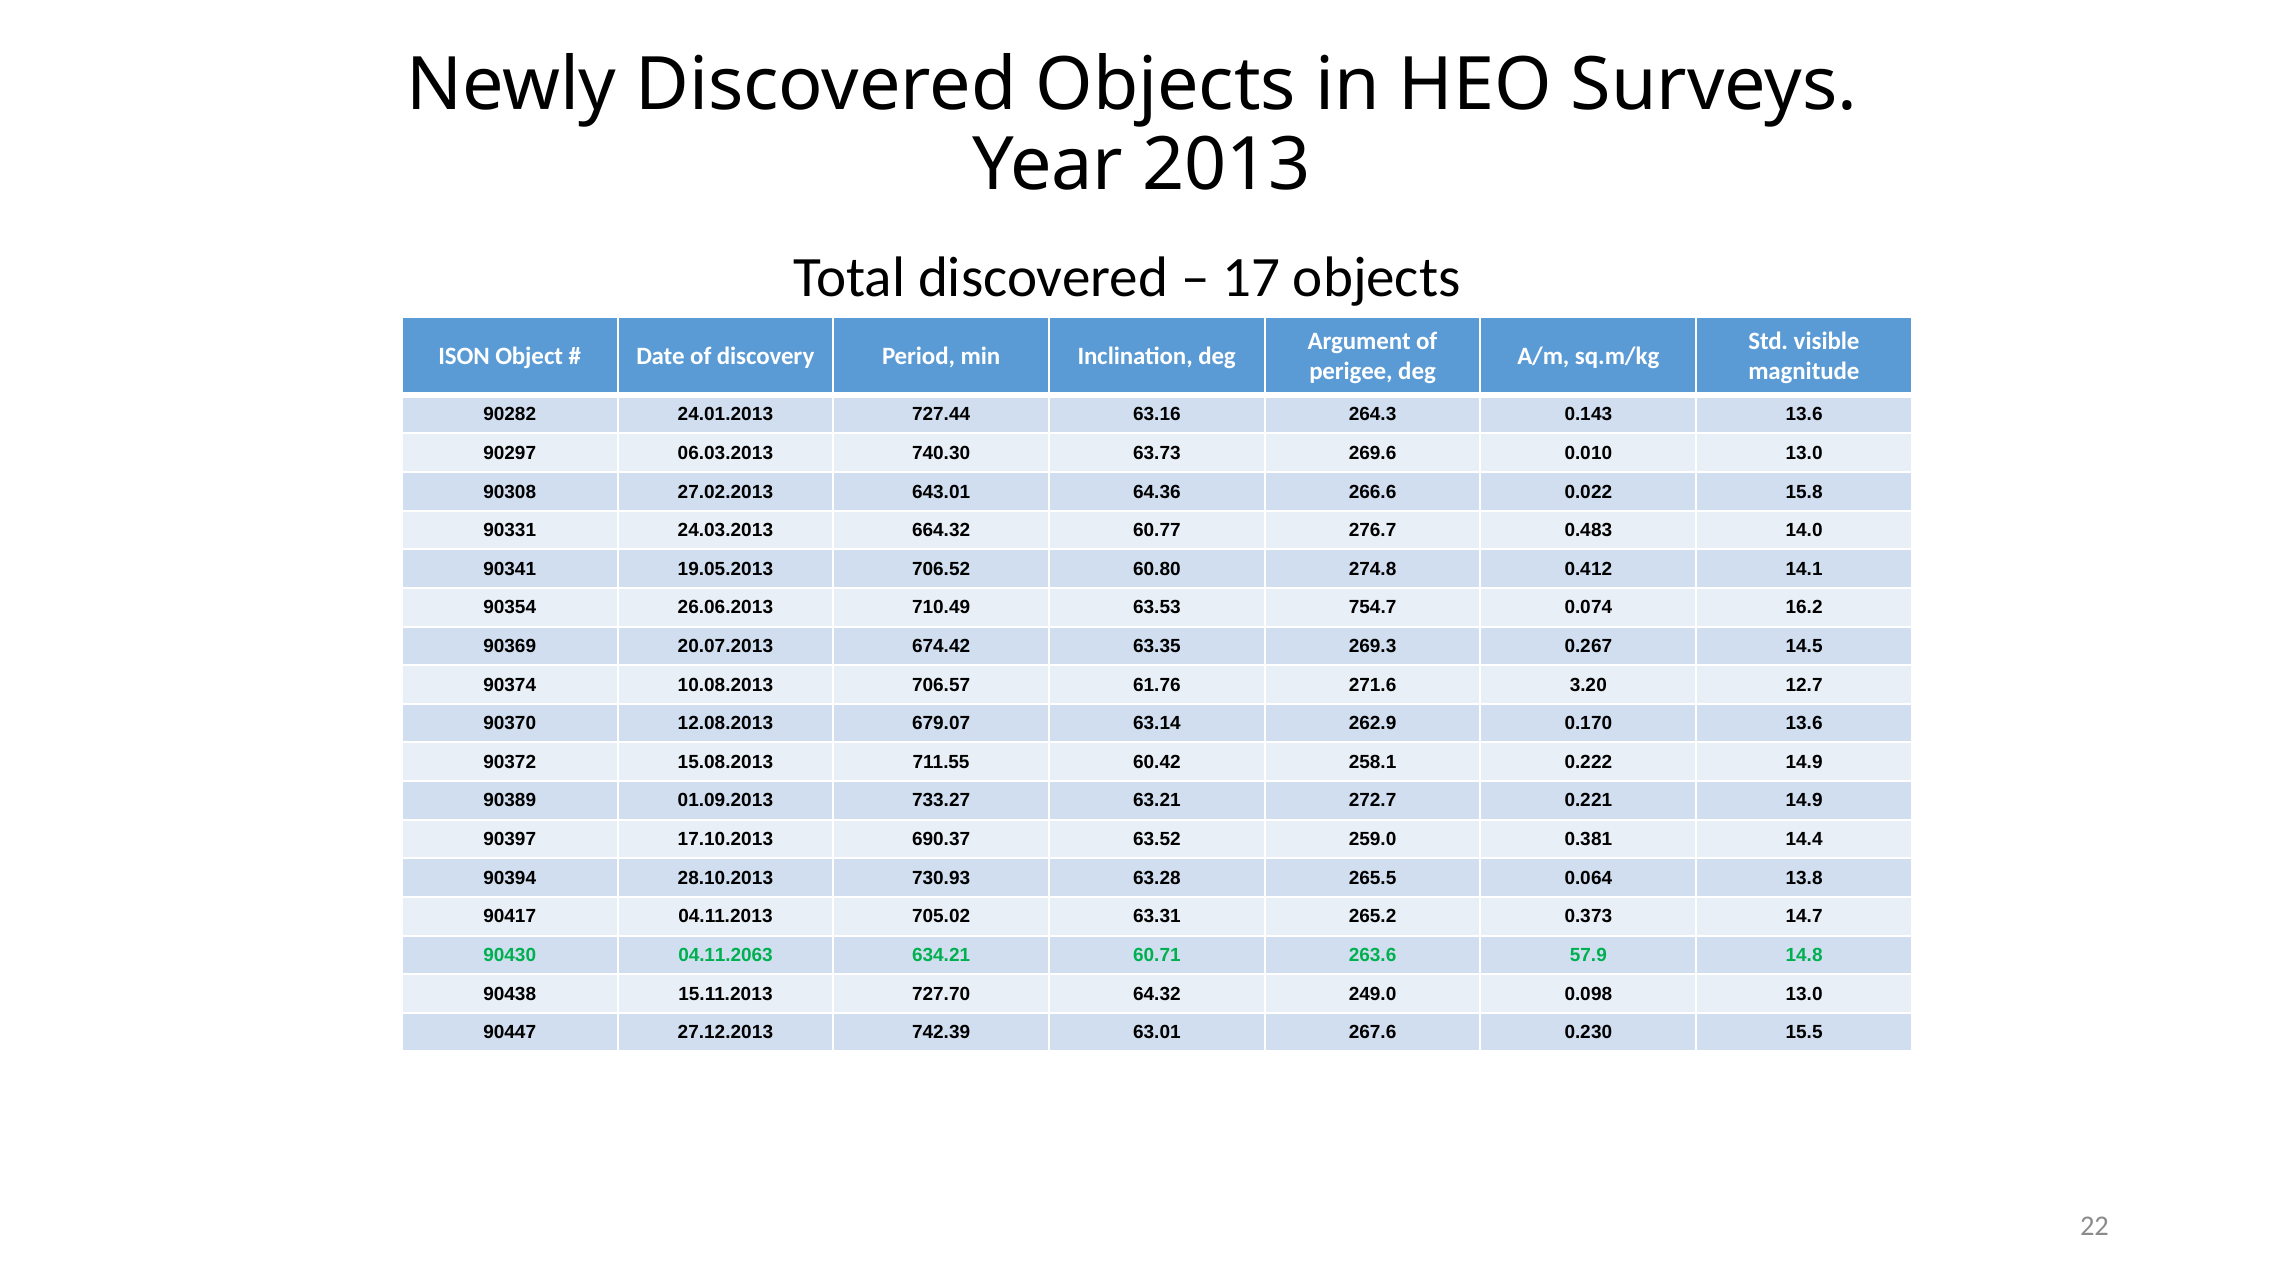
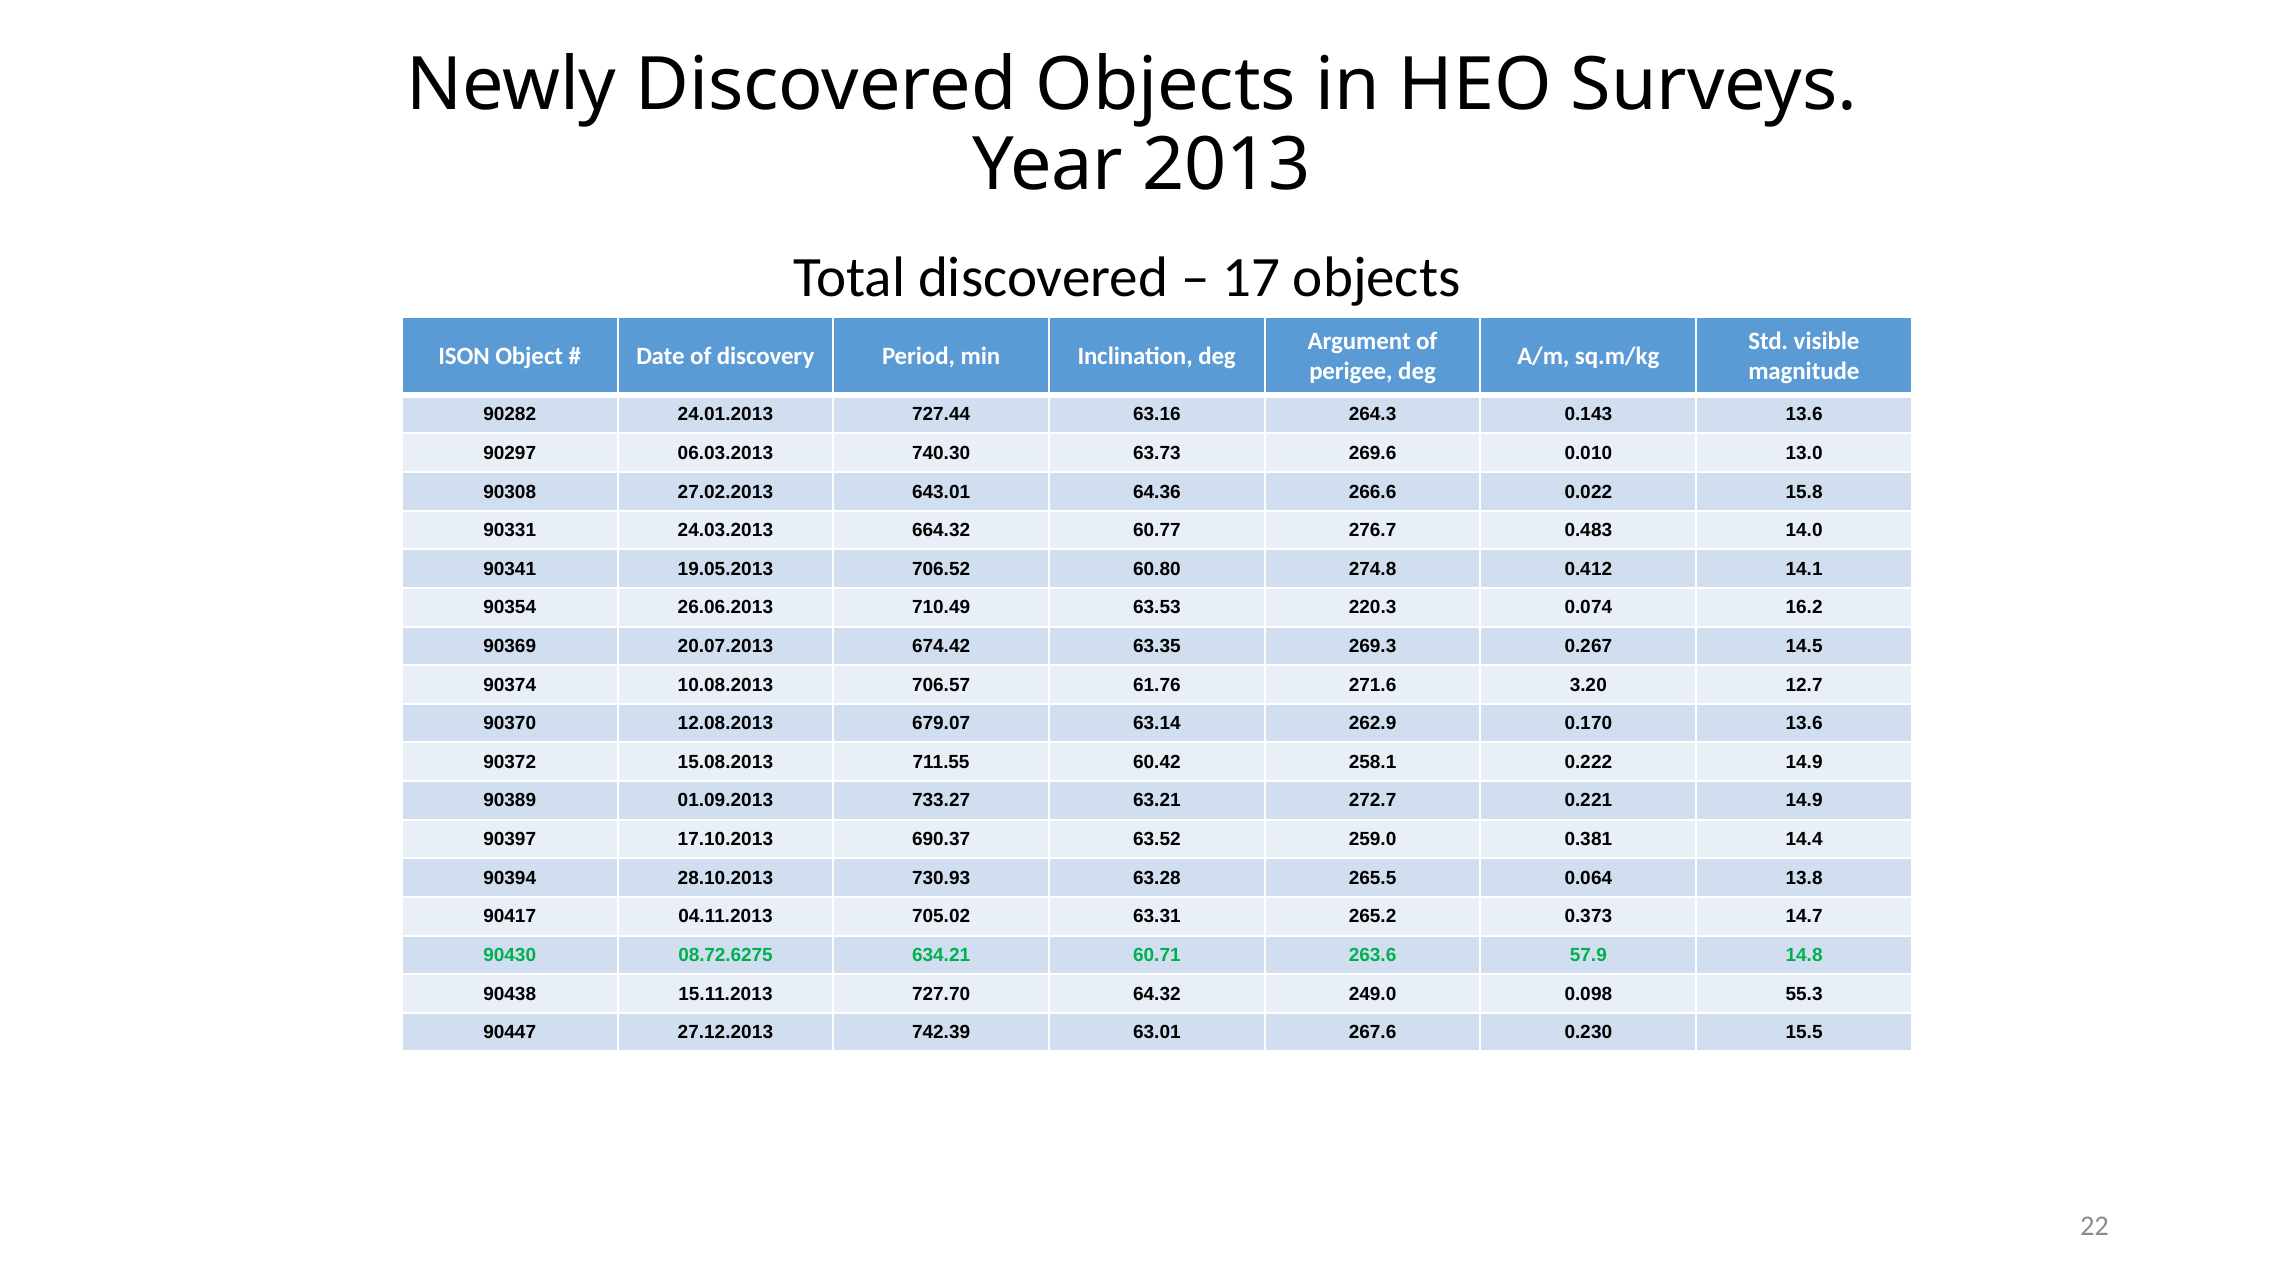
754.7: 754.7 -> 220.3 (1373, 608)
04.11.2063: 04.11.2063 -> 08.72.6275 (725, 955)
0.098 13.0: 13.0 -> 55.3 (1804, 994)
